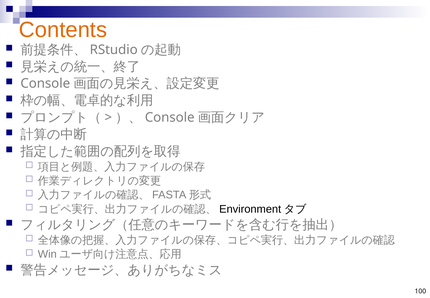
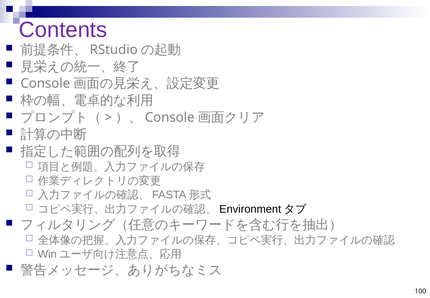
Contents colour: orange -> purple (63, 30)
